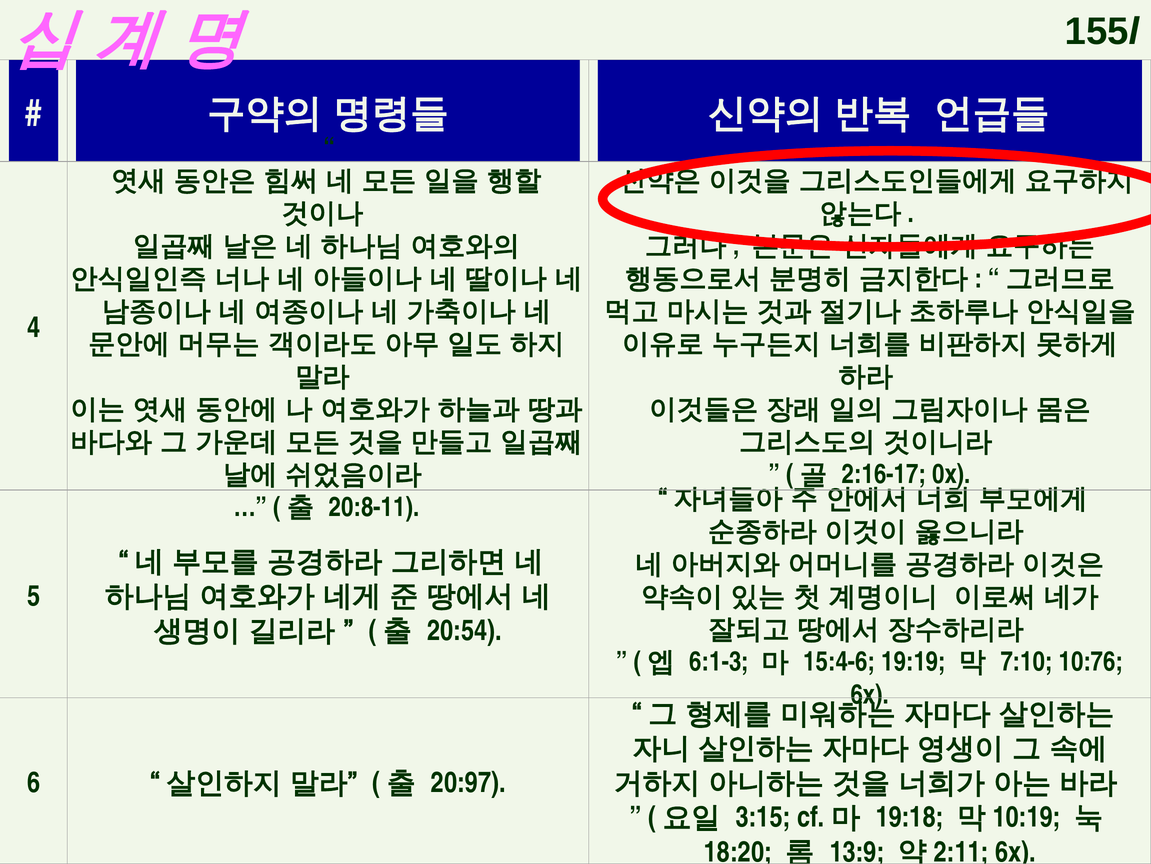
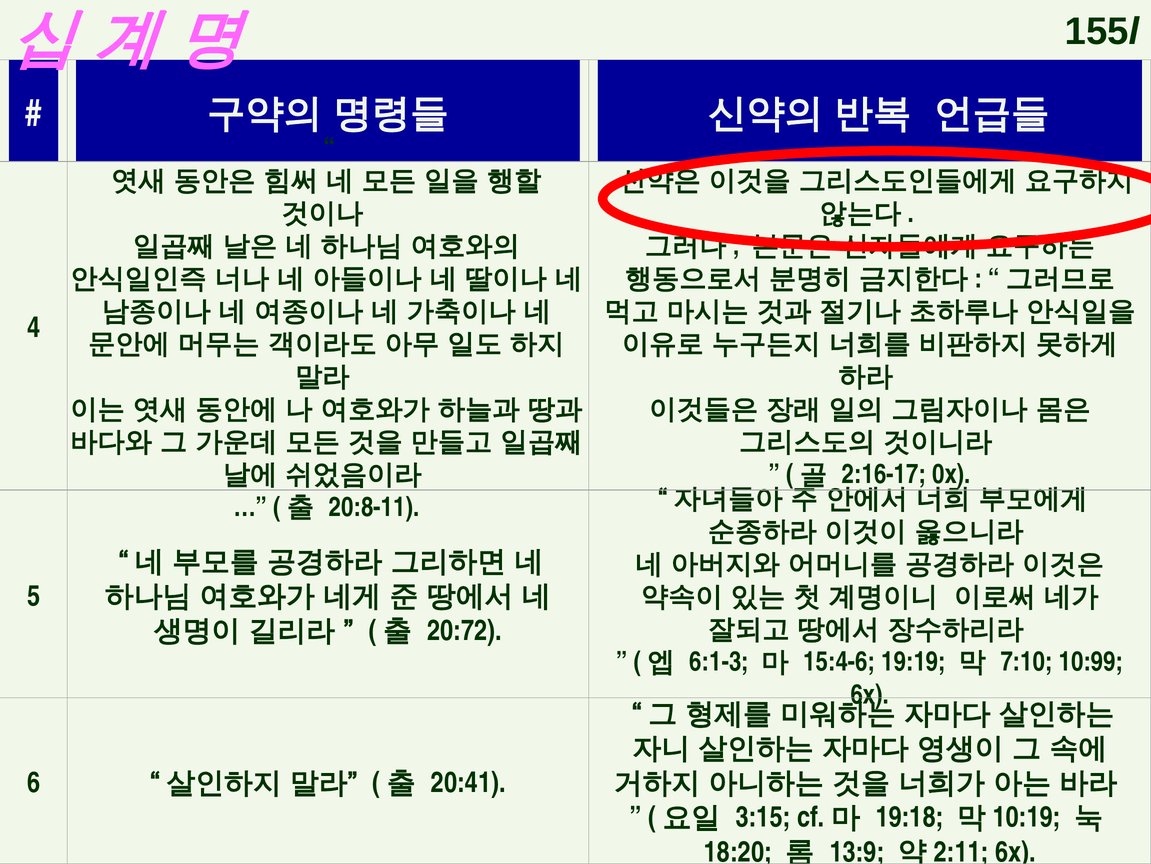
20:54: 20:54 -> 20:72 (465, 630)
10:76: 10:76 -> 10:99 (1091, 661)
20:97: 20:97 -> 20:41 (468, 782)
